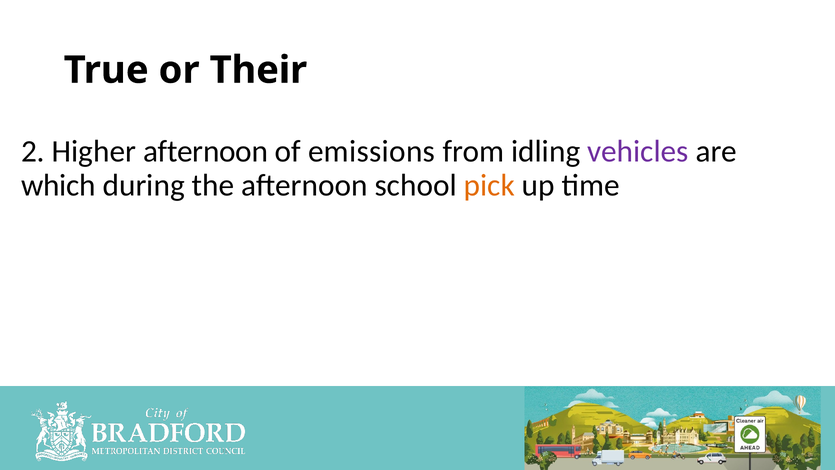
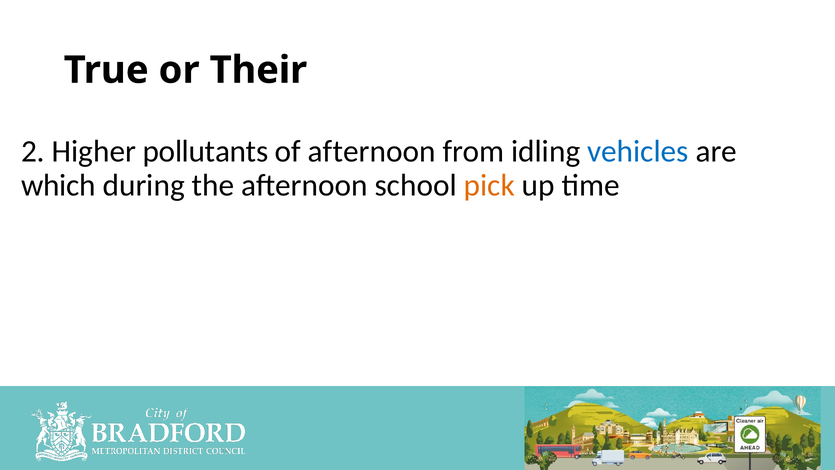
Higher afternoon: afternoon -> pollutants (206, 151)
of emissions: emissions -> afternoon (372, 151)
vehicles colour: purple -> blue (638, 151)
